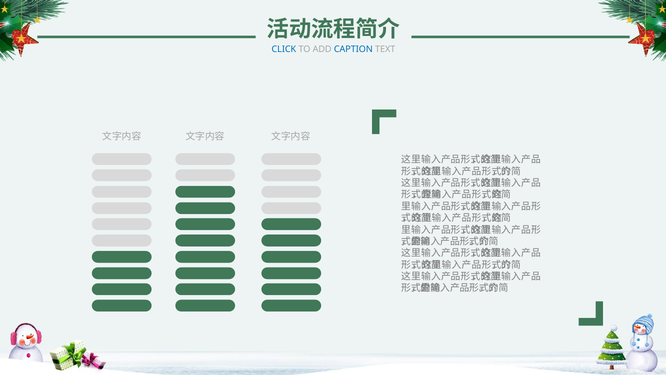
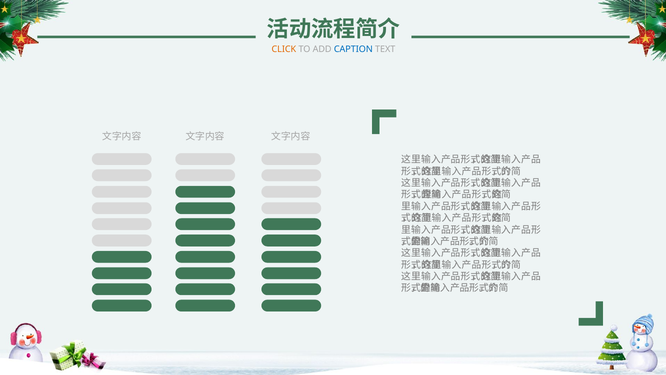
CLICK colour: blue -> orange (284, 49)
